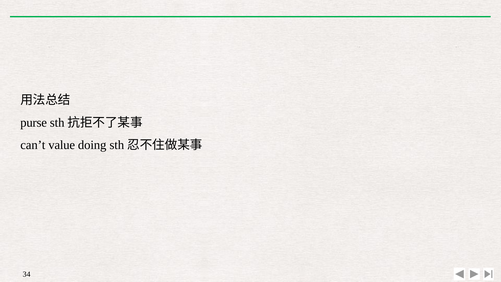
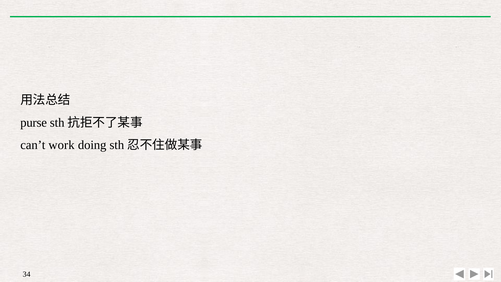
value: value -> work (62, 145)
